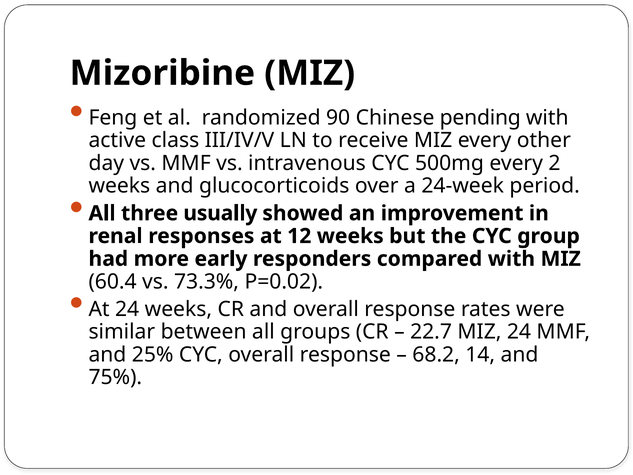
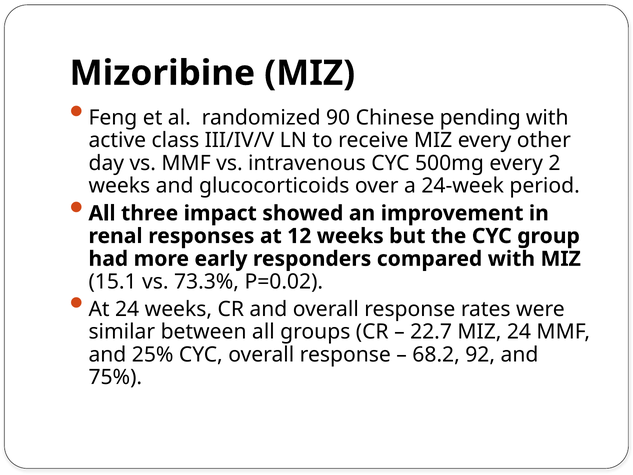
usually: usually -> impact (220, 213)
60.4: 60.4 -> 15.1 (113, 282)
14: 14 -> 92 (480, 354)
